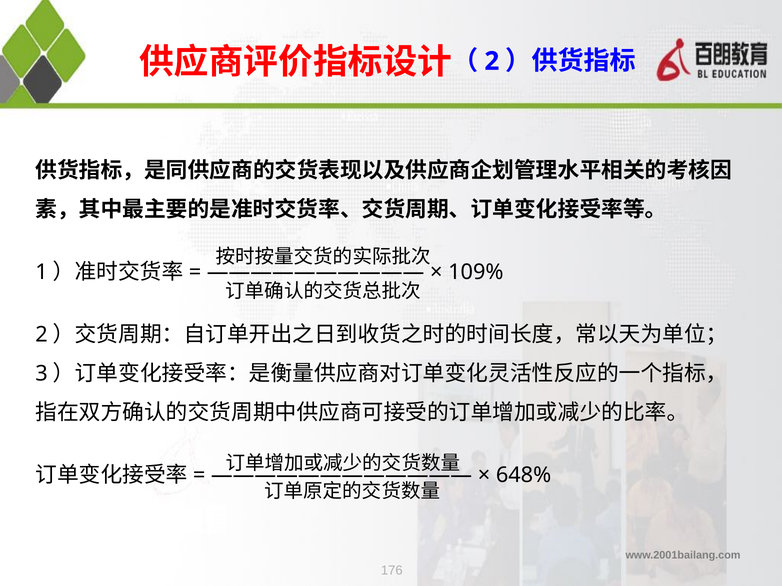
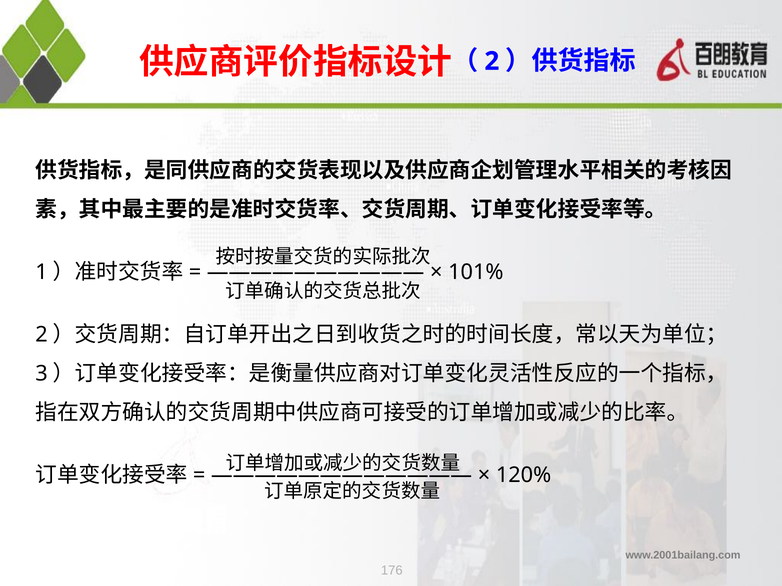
109%: 109% -> 101% (476, 272)
648%: 648% -> 120% (524, 476)
